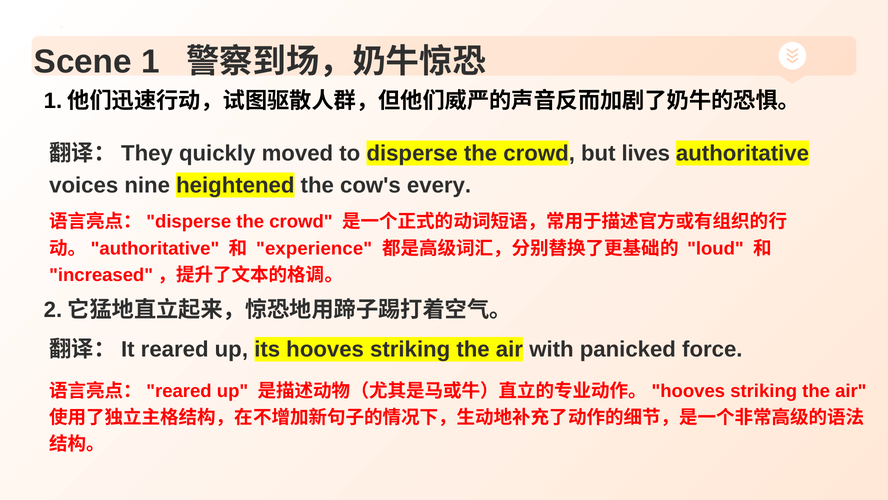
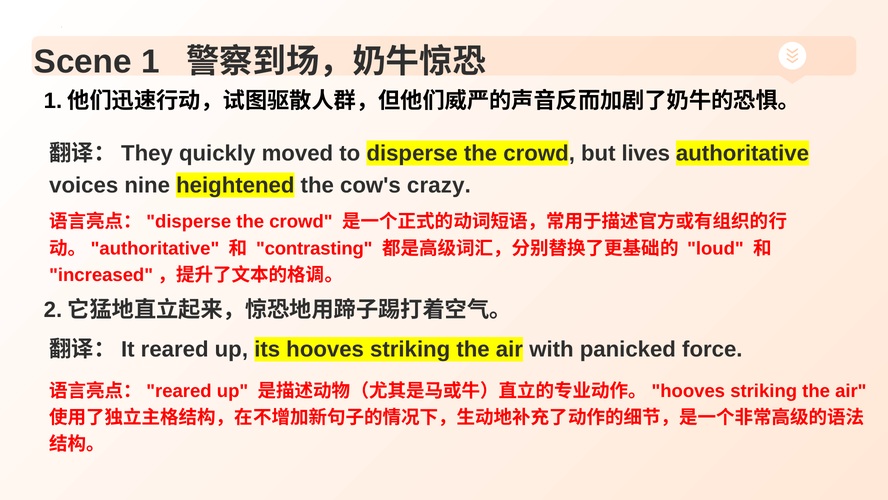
every: every -> crazy (439, 185)
experience: experience -> contrasting (314, 248)
